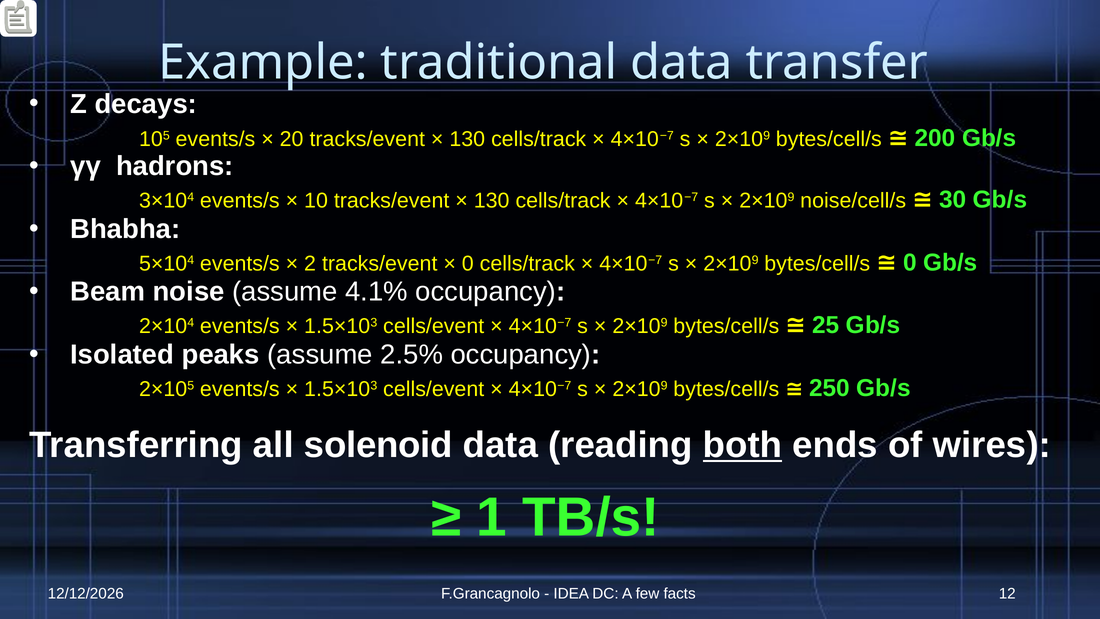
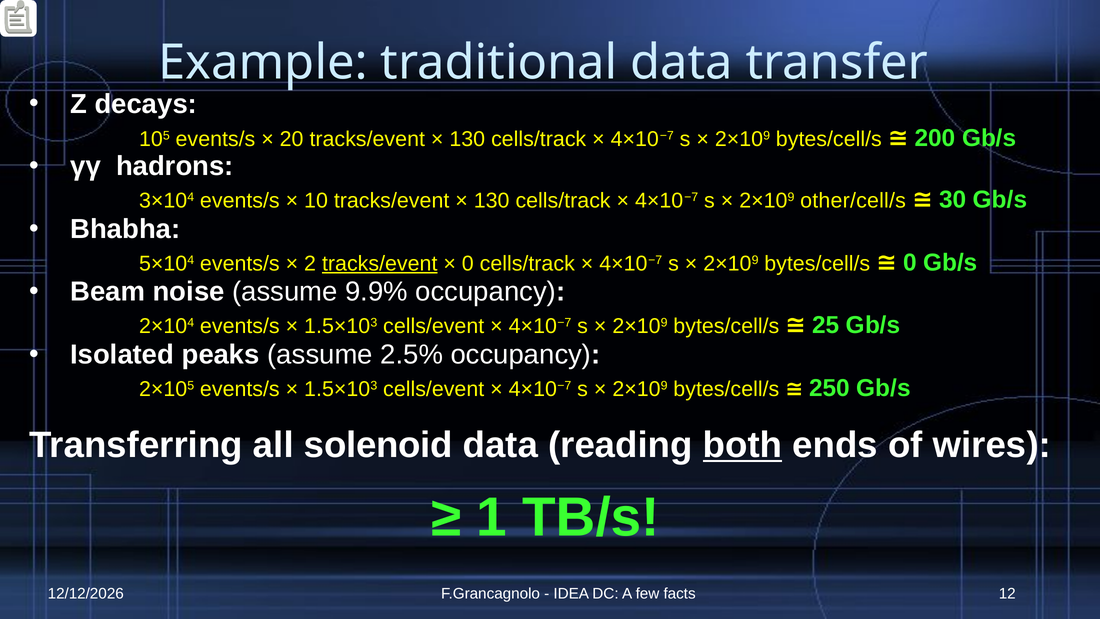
noise/cell/s: noise/cell/s -> other/cell/s (853, 201)
tracks/event underline: none -> present (380, 263)
4.1%: 4.1% -> 9.9% (376, 292)
